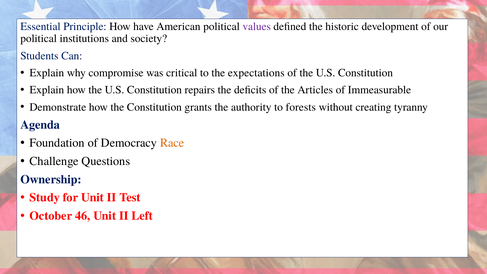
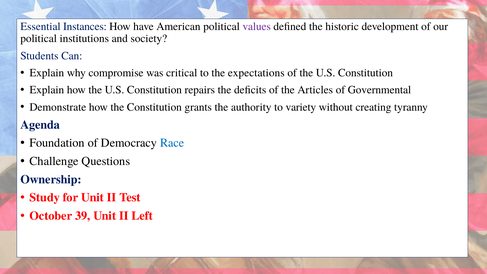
Principle: Principle -> Instances (85, 27)
Immeasurable: Immeasurable -> Governmental (379, 90)
forests: forests -> variety (301, 107)
Race colour: orange -> blue (172, 143)
46: 46 -> 39 (83, 216)
